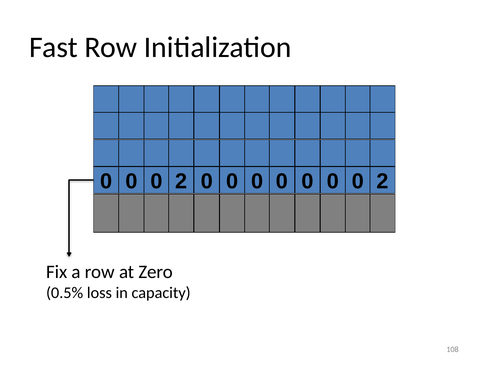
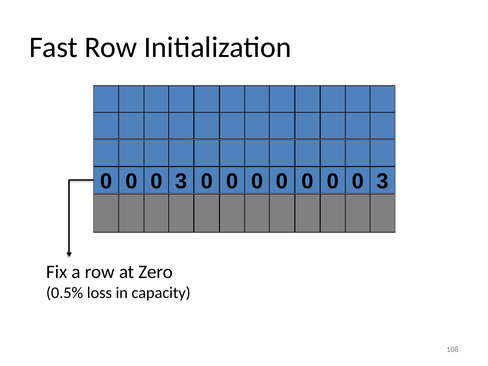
2: 2 -> 3 (181, 181)
2: 2 -> 3 (383, 181)
